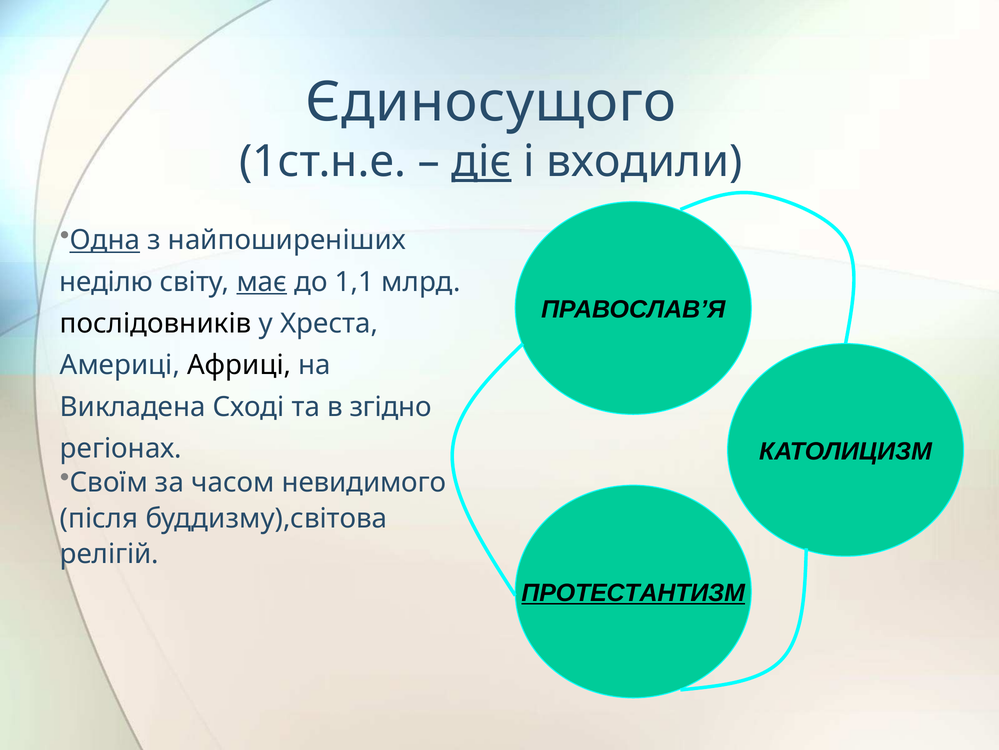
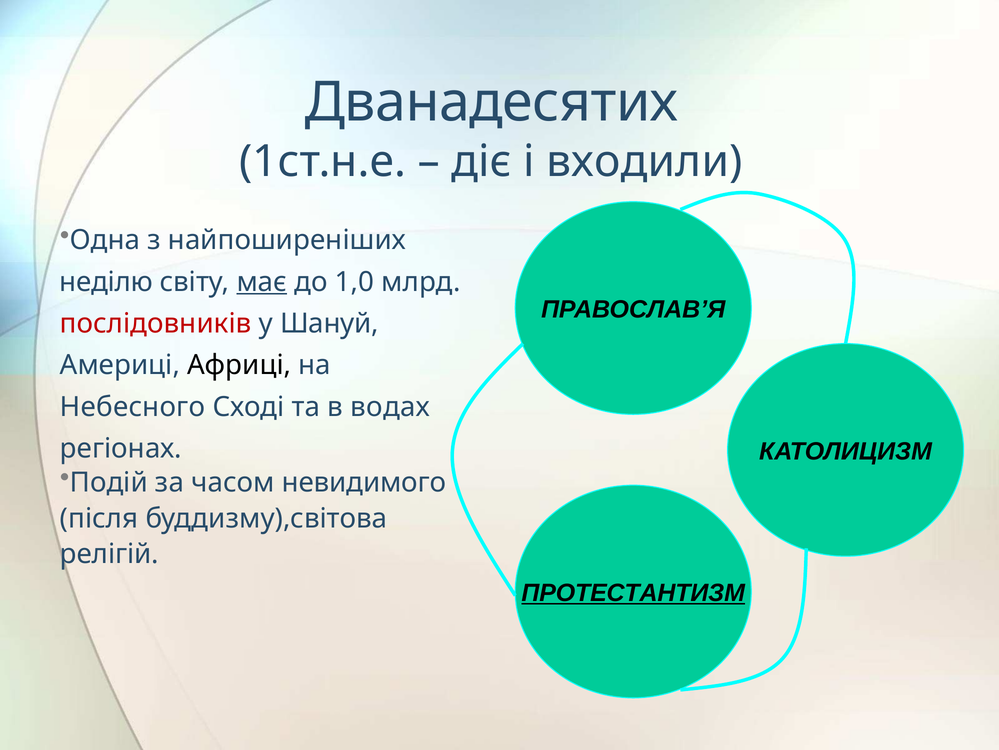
Єдиносущого: Єдиносущого -> Дванадесятих (491, 102)
діє underline: present -> none (481, 161)
Одна underline: present -> none (105, 240)
1,1: 1,1 -> 1,0 (355, 282)
послідовників colour: black -> red (156, 323)
Хреста: Хреста -> Шануй (329, 323)
Викладена: Викладена -> Небесного (133, 406)
згідно: згідно -> водах (390, 406)
Своїм: Своїм -> Подій (109, 482)
